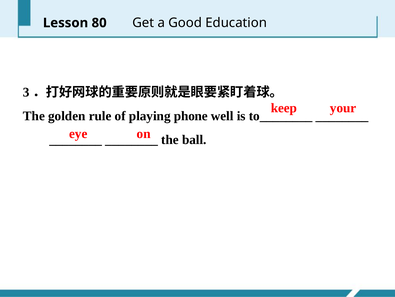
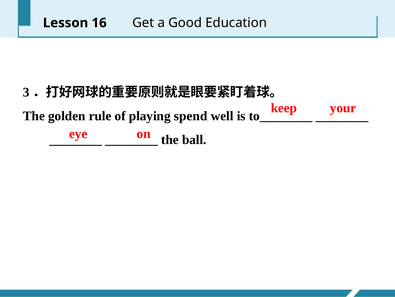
80: 80 -> 16 (99, 23)
phone: phone -> spend (191, 116)
